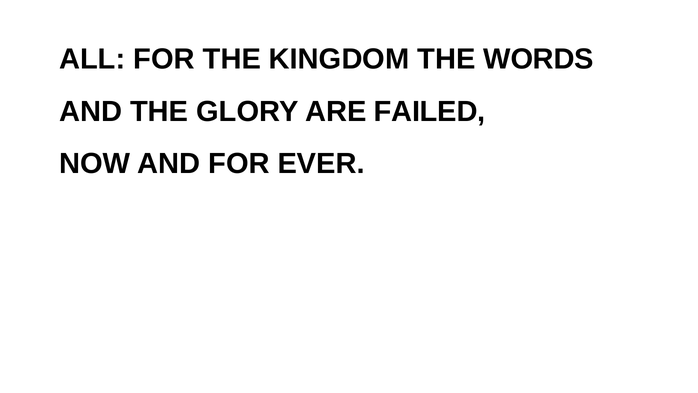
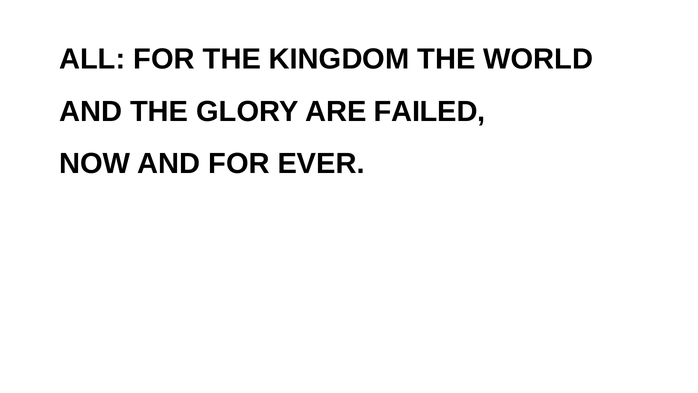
WORDS: WORDS -> WORLD (538, 59)
